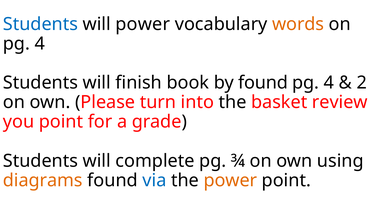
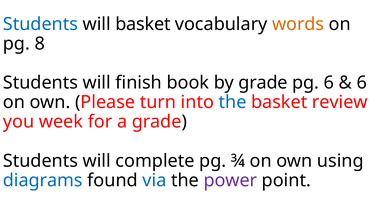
will power: power -> basket (143, 24)
4: 4 -> 8 (40, 44)
by found: found -> grade (263, 83)
4: 4 -> 6 (329, 83)
2: 2 -> 6 (362, 83)
the colour: black -> blue (233, 102)
you point: point -> week (61, 122)
diagrams colour: orange -> blue (43, 180)
power colour: orange -> purple (230, 180)
